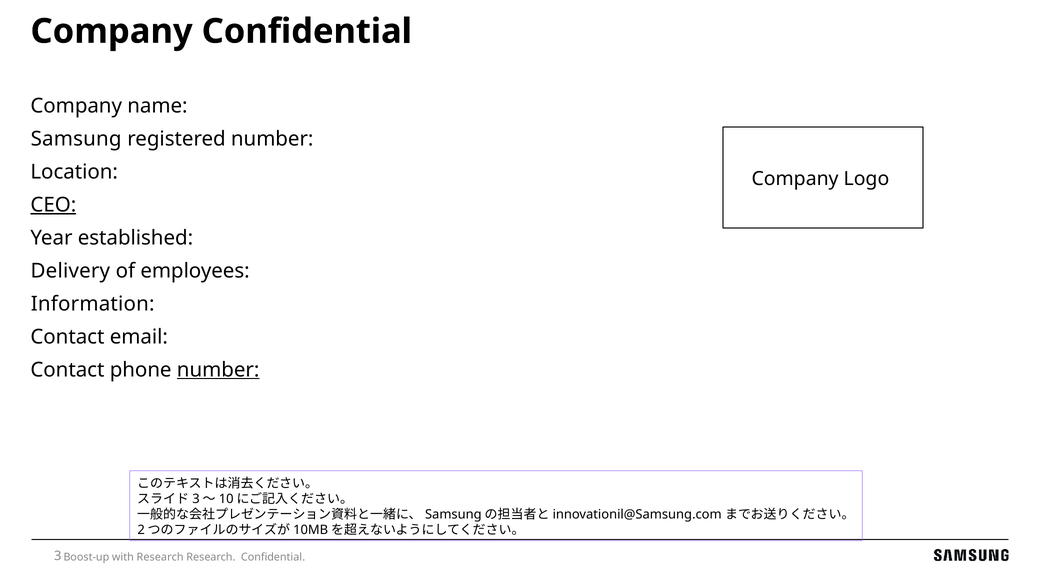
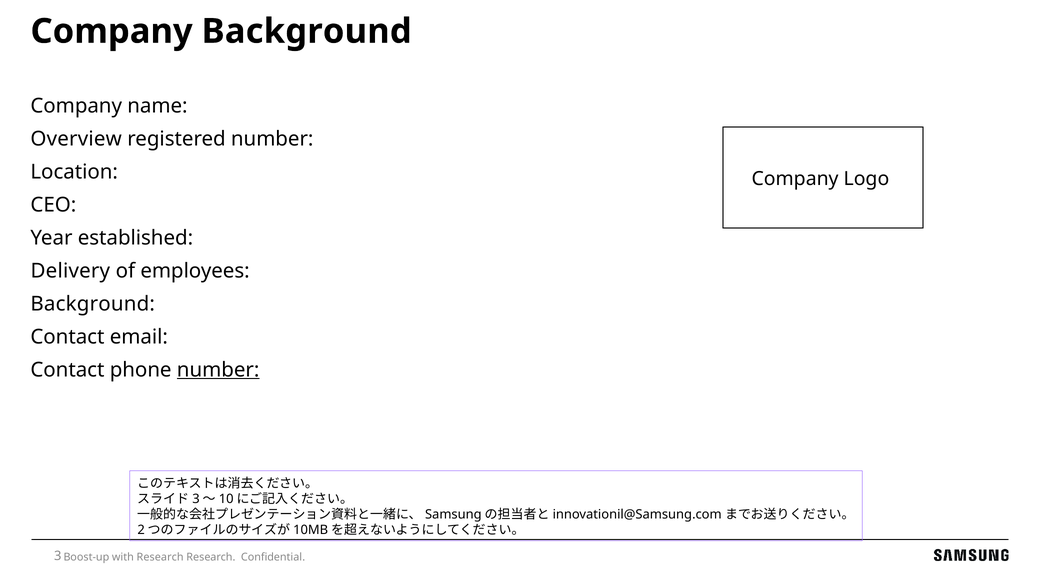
Company Confidential: Confidential -> Background (307, 31)
Samsung: Samsung -> Overview (76, 139)
CEO underline: present -> none (53, 205)
Information: Information -> Background (93, 304)
